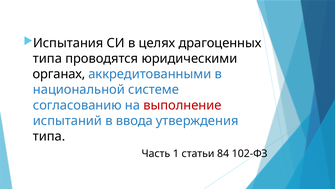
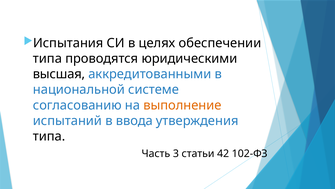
драгоценных: драгоценных -> обеспечении (220, 43)
органах: органах -> высшая (59, 74)
выполнение colour: red -> orange (182, 105)
1: 1 -> 3 (176, 153)
84: 84 -> 42 (223, 153)
